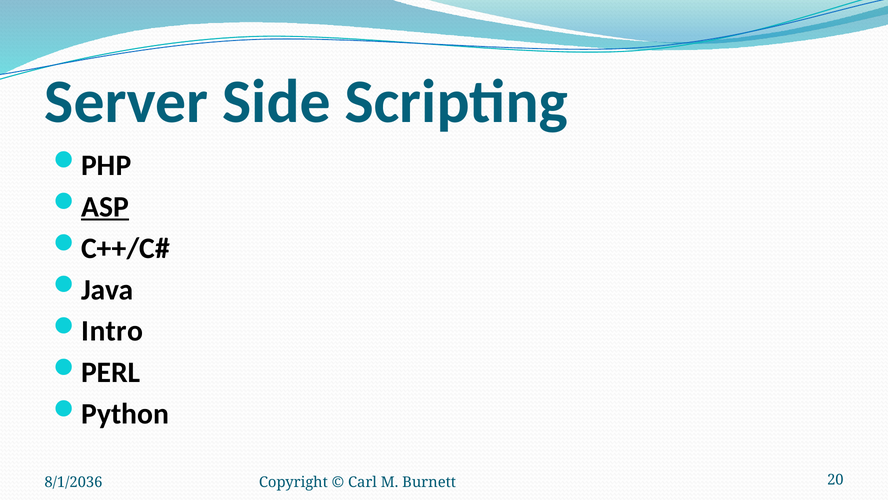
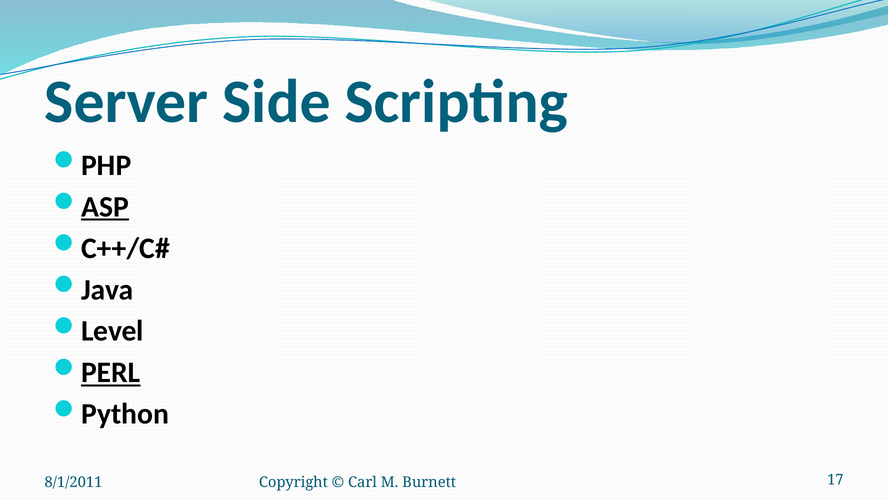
Intro: Intro -> Level (112, 331)
PERL underline: none -> present (111, 372)
8/1/2036: 8/1/2036 -> 8/1/2011 (73, 482)
20: 20 -> 17 (835, 479)
